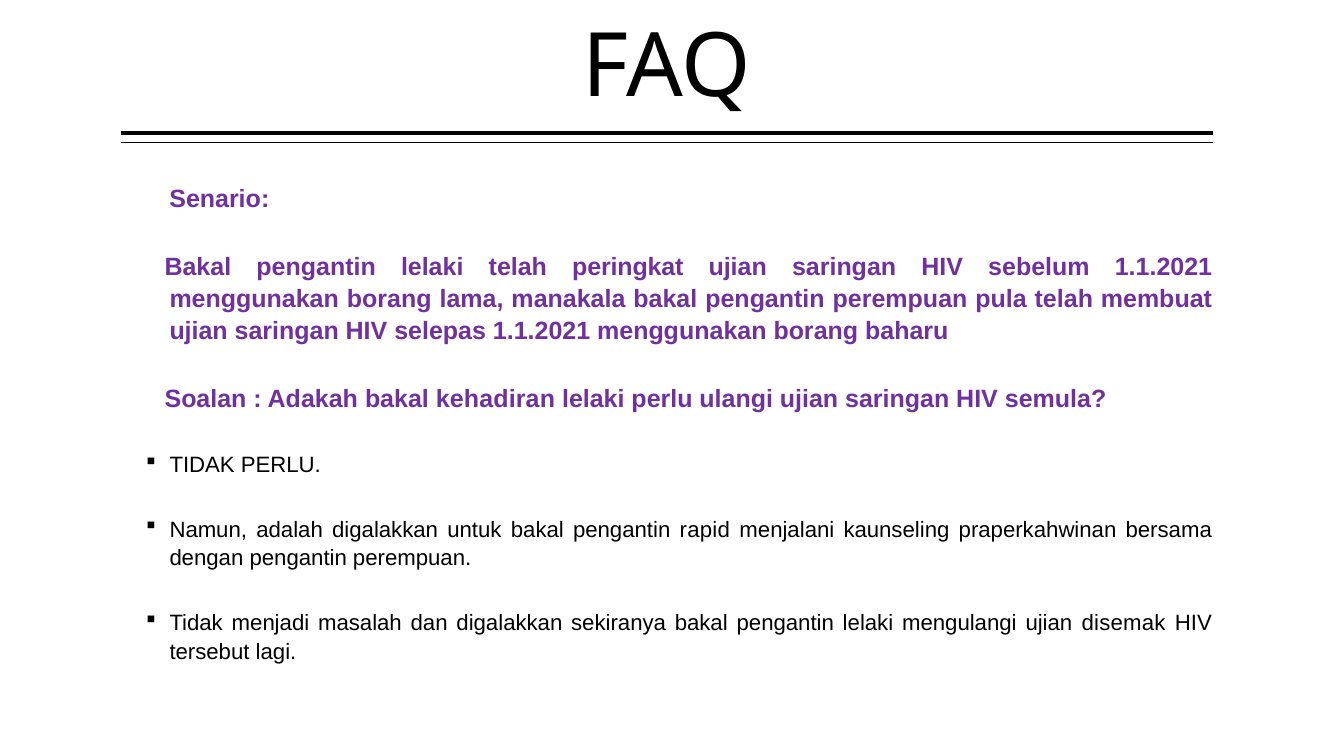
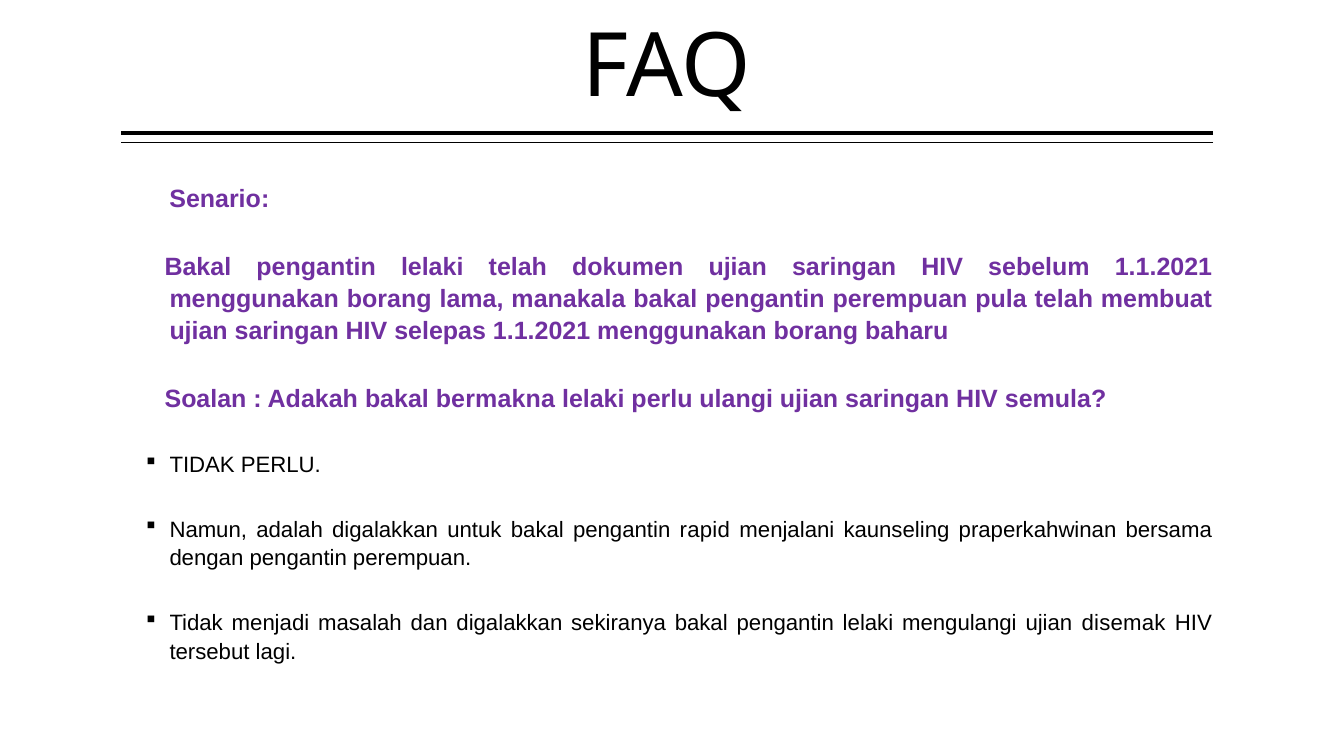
peringkat: peringkat -> dokumen (628, 267)
kehadiran: kehadiran -> bermakna (495, 400)
